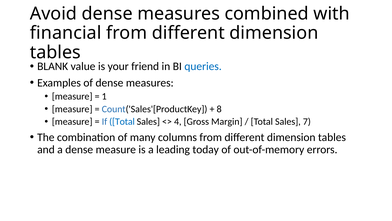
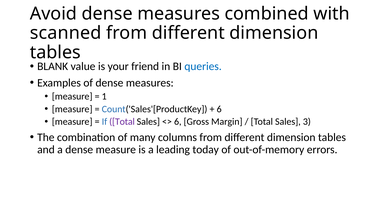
financial: financial -> scanned (66, 33)
8: 8 -> 6 (219, 109)
Total colour: blue -> purple (122, 121)
4: 4 -> 6 (178, 121)
7: 7 -> 3 (307, 121)
